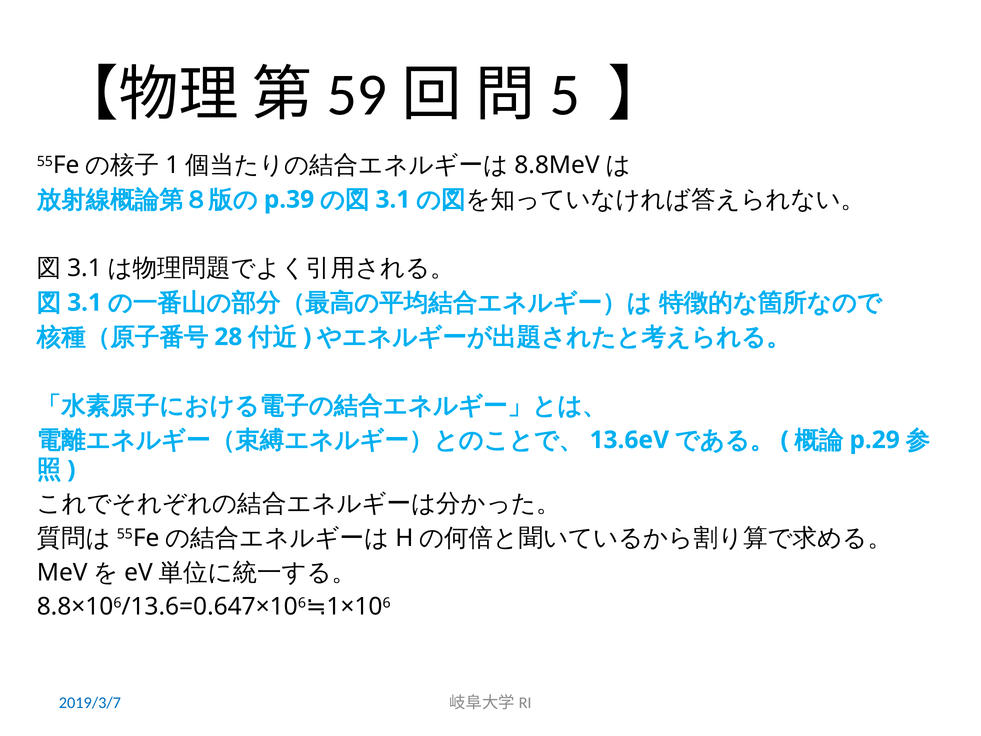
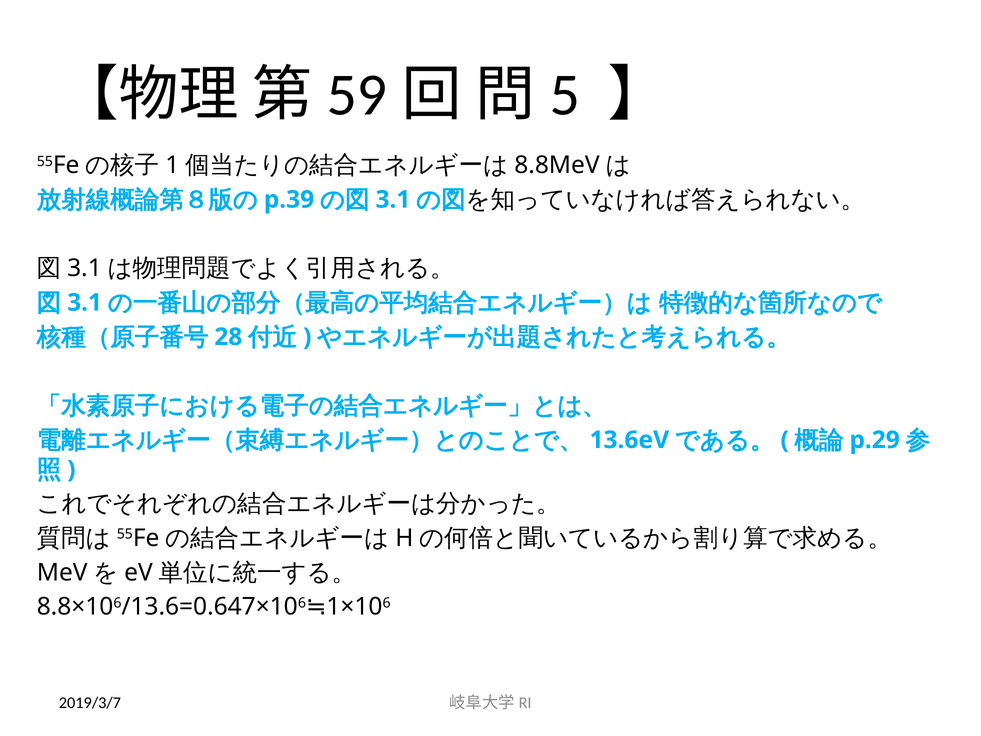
2019/3/7 colour: blue -> black (90, 703)
